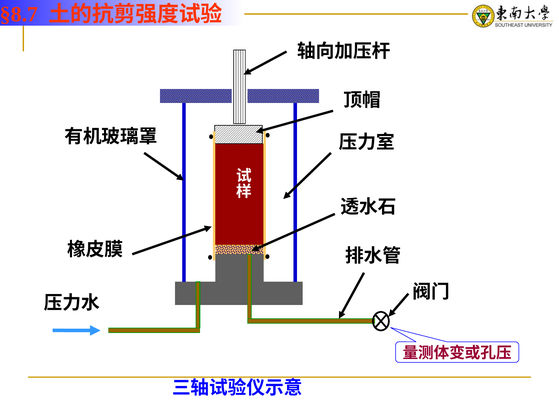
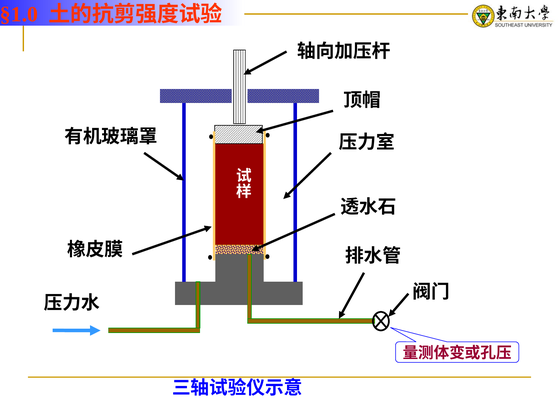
§8.7: §8.7 -> §1.0 (19, 14)
